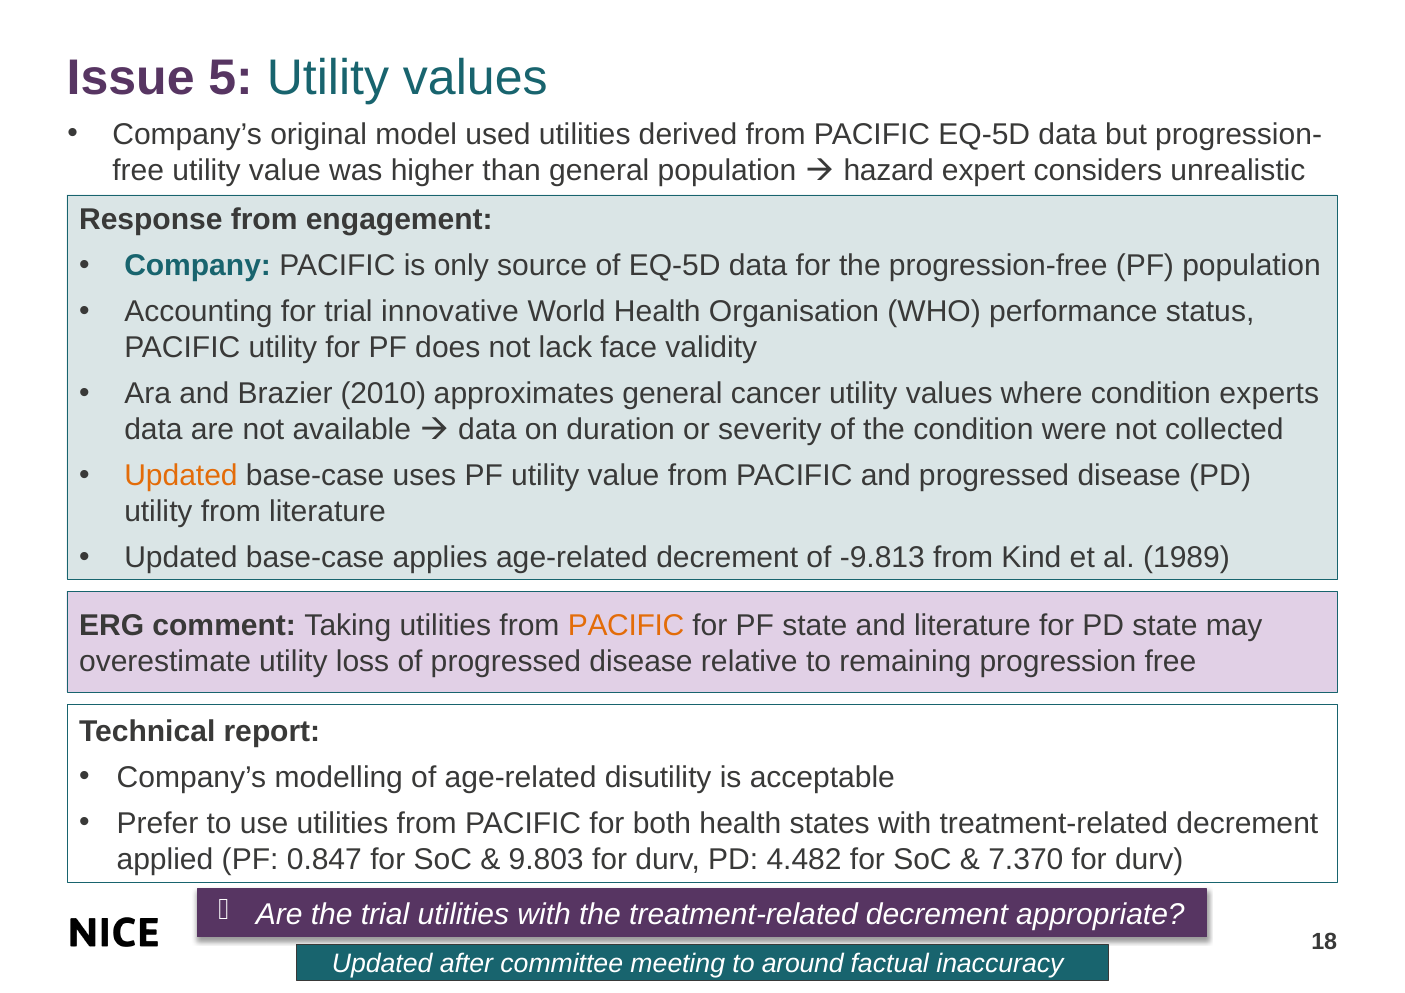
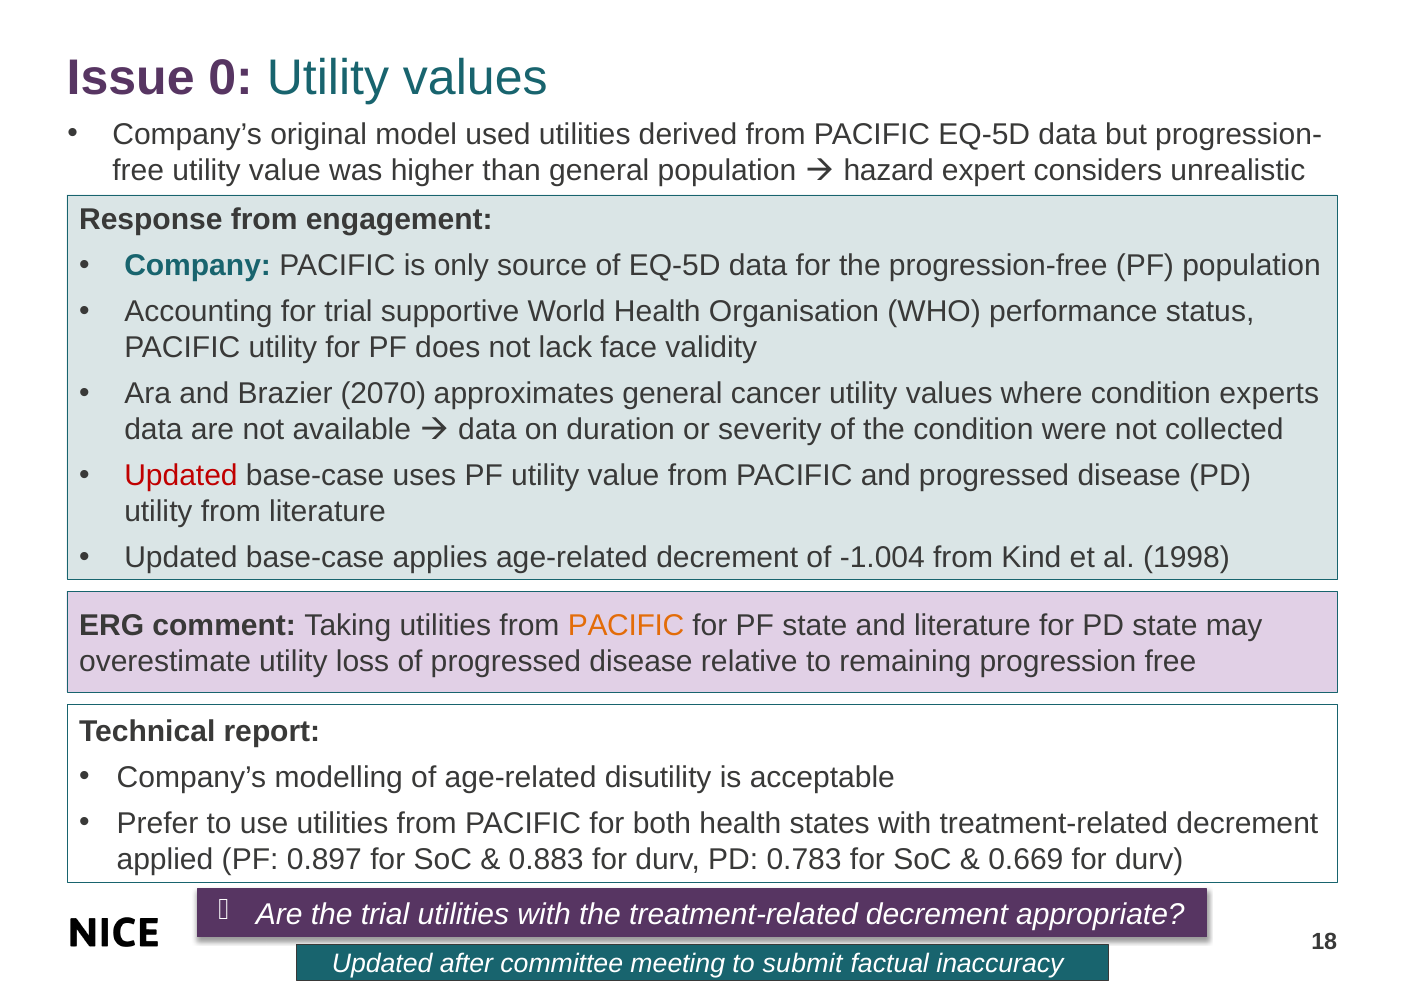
5: 5 -> 0 (231, 78)
innovative: innovative -> supportive (450, 312)
2010: 2010 -> 2070 (383, 394)
Updated colour: orange -> red (181, 476)
-9.813: -9.813 -> -1.004 (882, 558)
1989: 1989 -> 1998 (1186, 558)
0.847: 0.847 -> 0.897 (324, 860)
9.803: 9.803 -> 0.883 (546, 860)
4.482: 4.482 -> 0.783 (804, 860)
7.370: 7.370 -> 0.669 (1026, 860)
around: around -> submit (803, 964)
